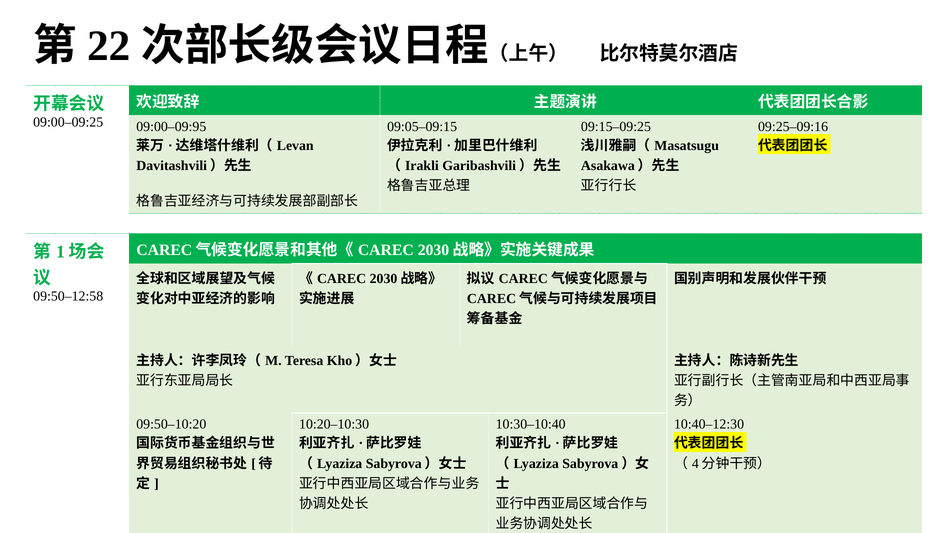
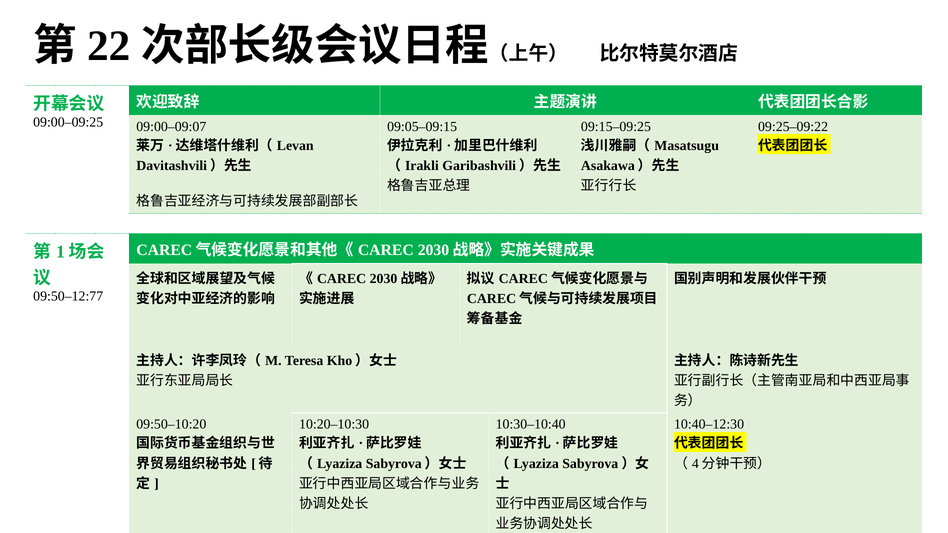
09:00–09:95: 09:00–09:95 -> 09:00–09:07 (171, 127)
09:25–09:16: 09:25–09:16 -> 09:25–09:22 (793, 127)
09:50–12:58: 09:50–12:58 -> 09:50–12:77 (68, 296)
